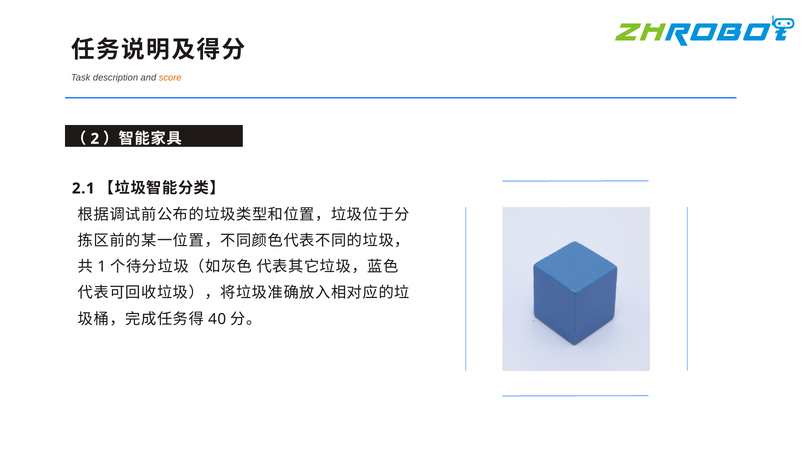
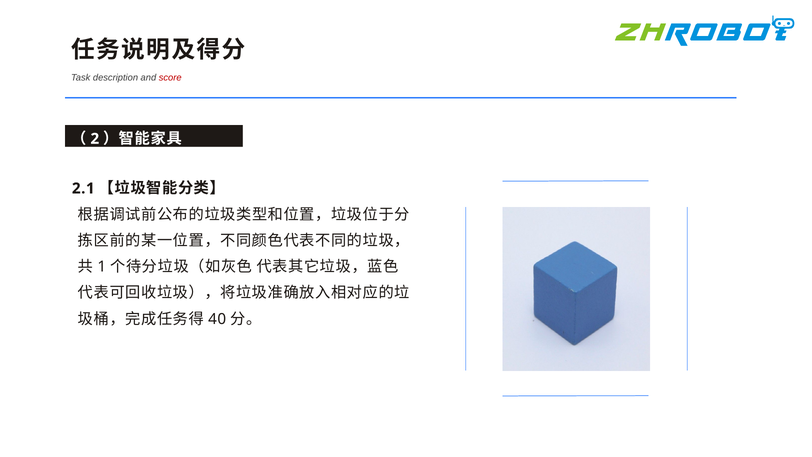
score colour: orange -> red (170, 78)
